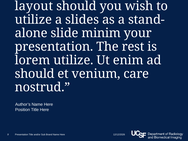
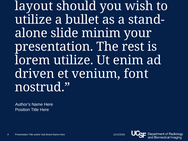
slides: slides -> bullet (82, 20)
should: should -> driven (35, 74)
care: care -> font (136, 74)
